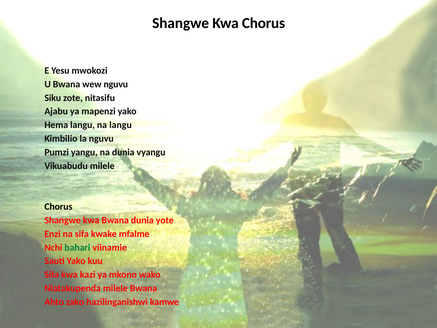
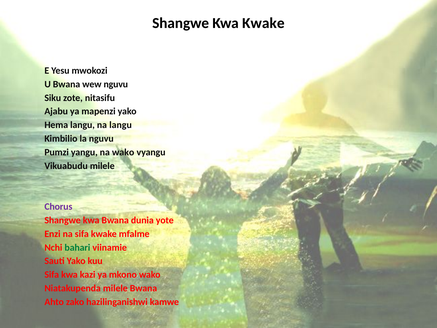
Kwa Chorus: Chorus -> Kwake (263, 23)
na dunia: dunia -> wako (123, 152)
Chorus colour: black -> purple (58, 207)
